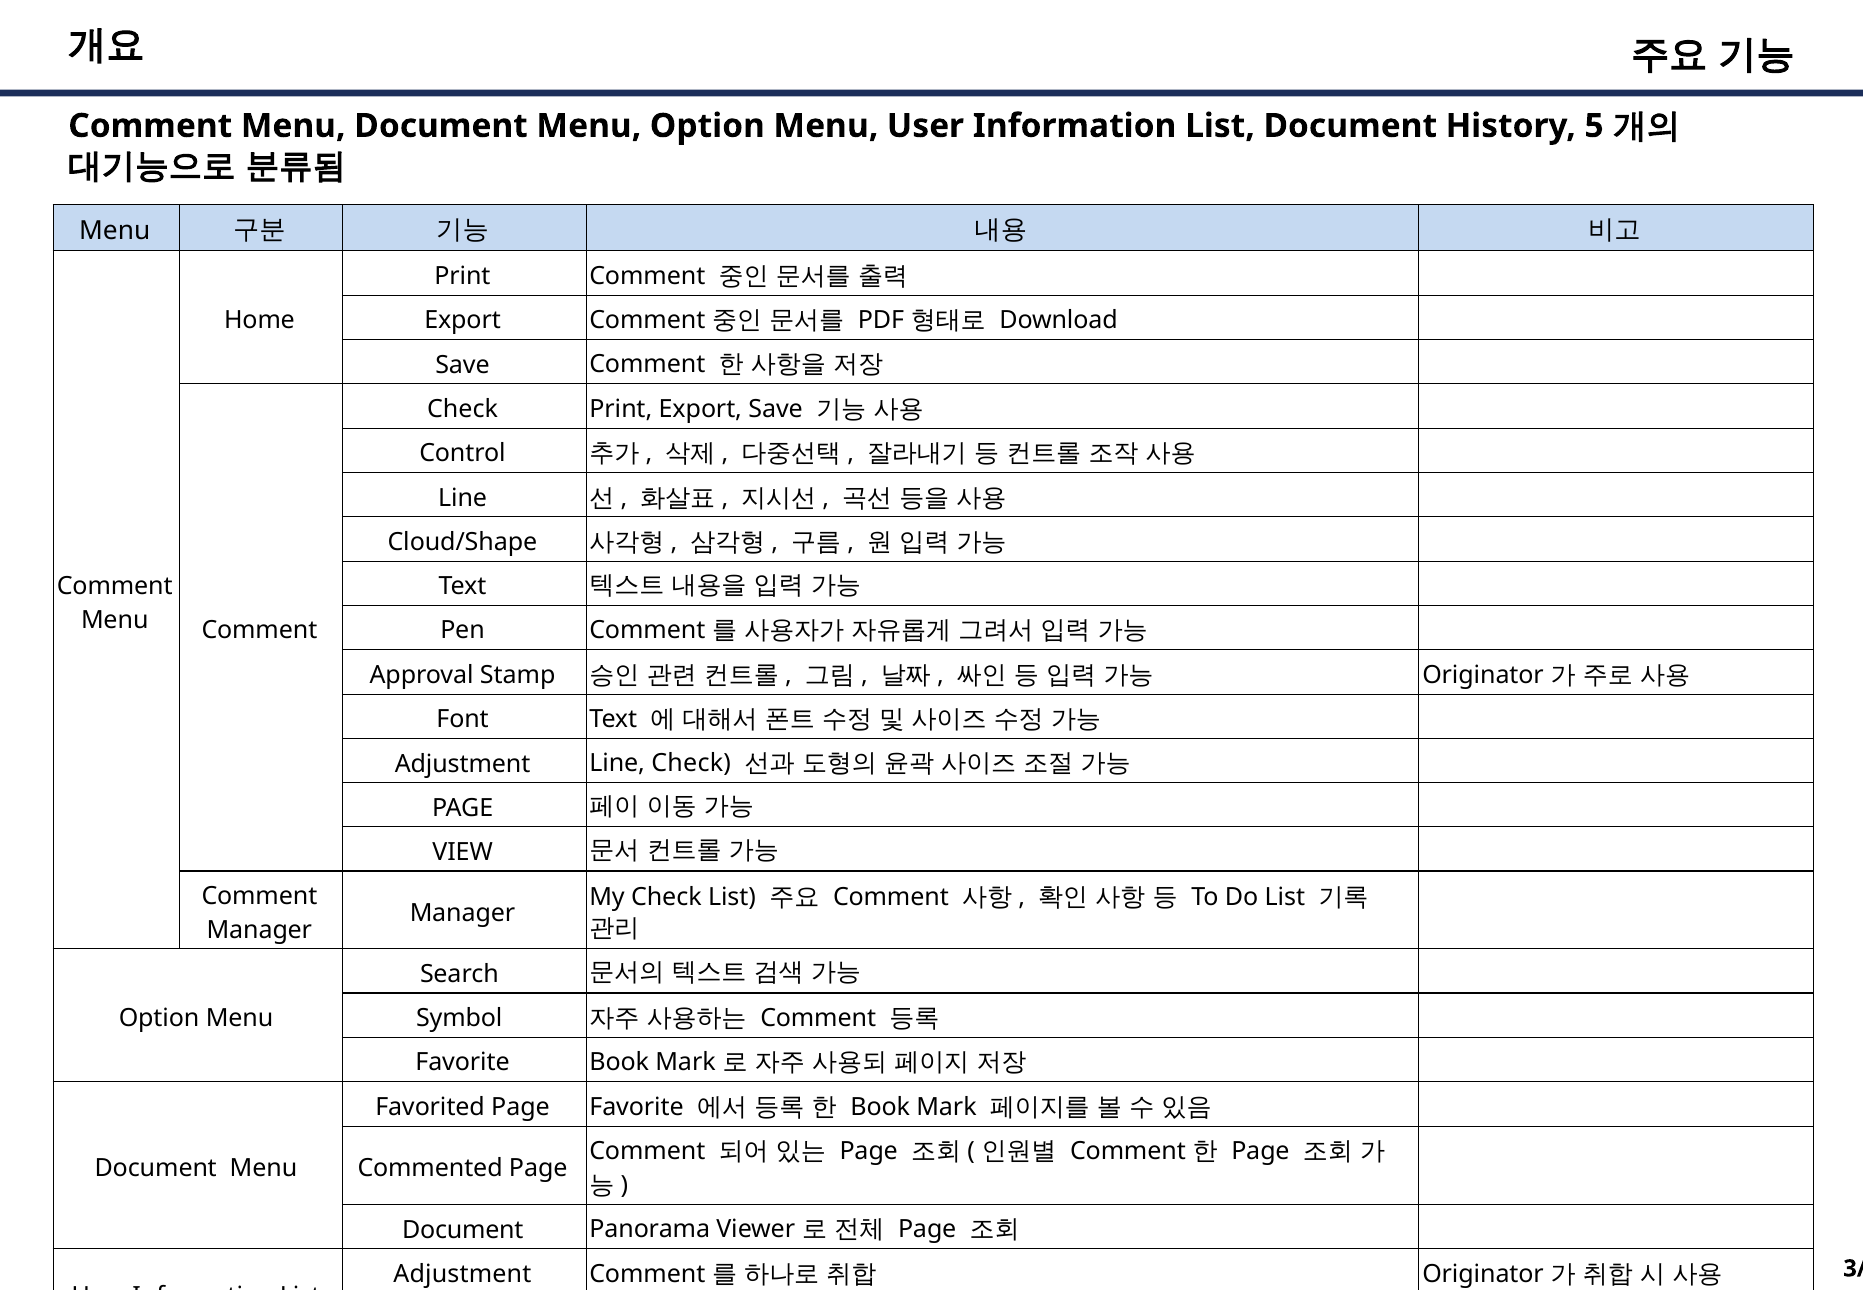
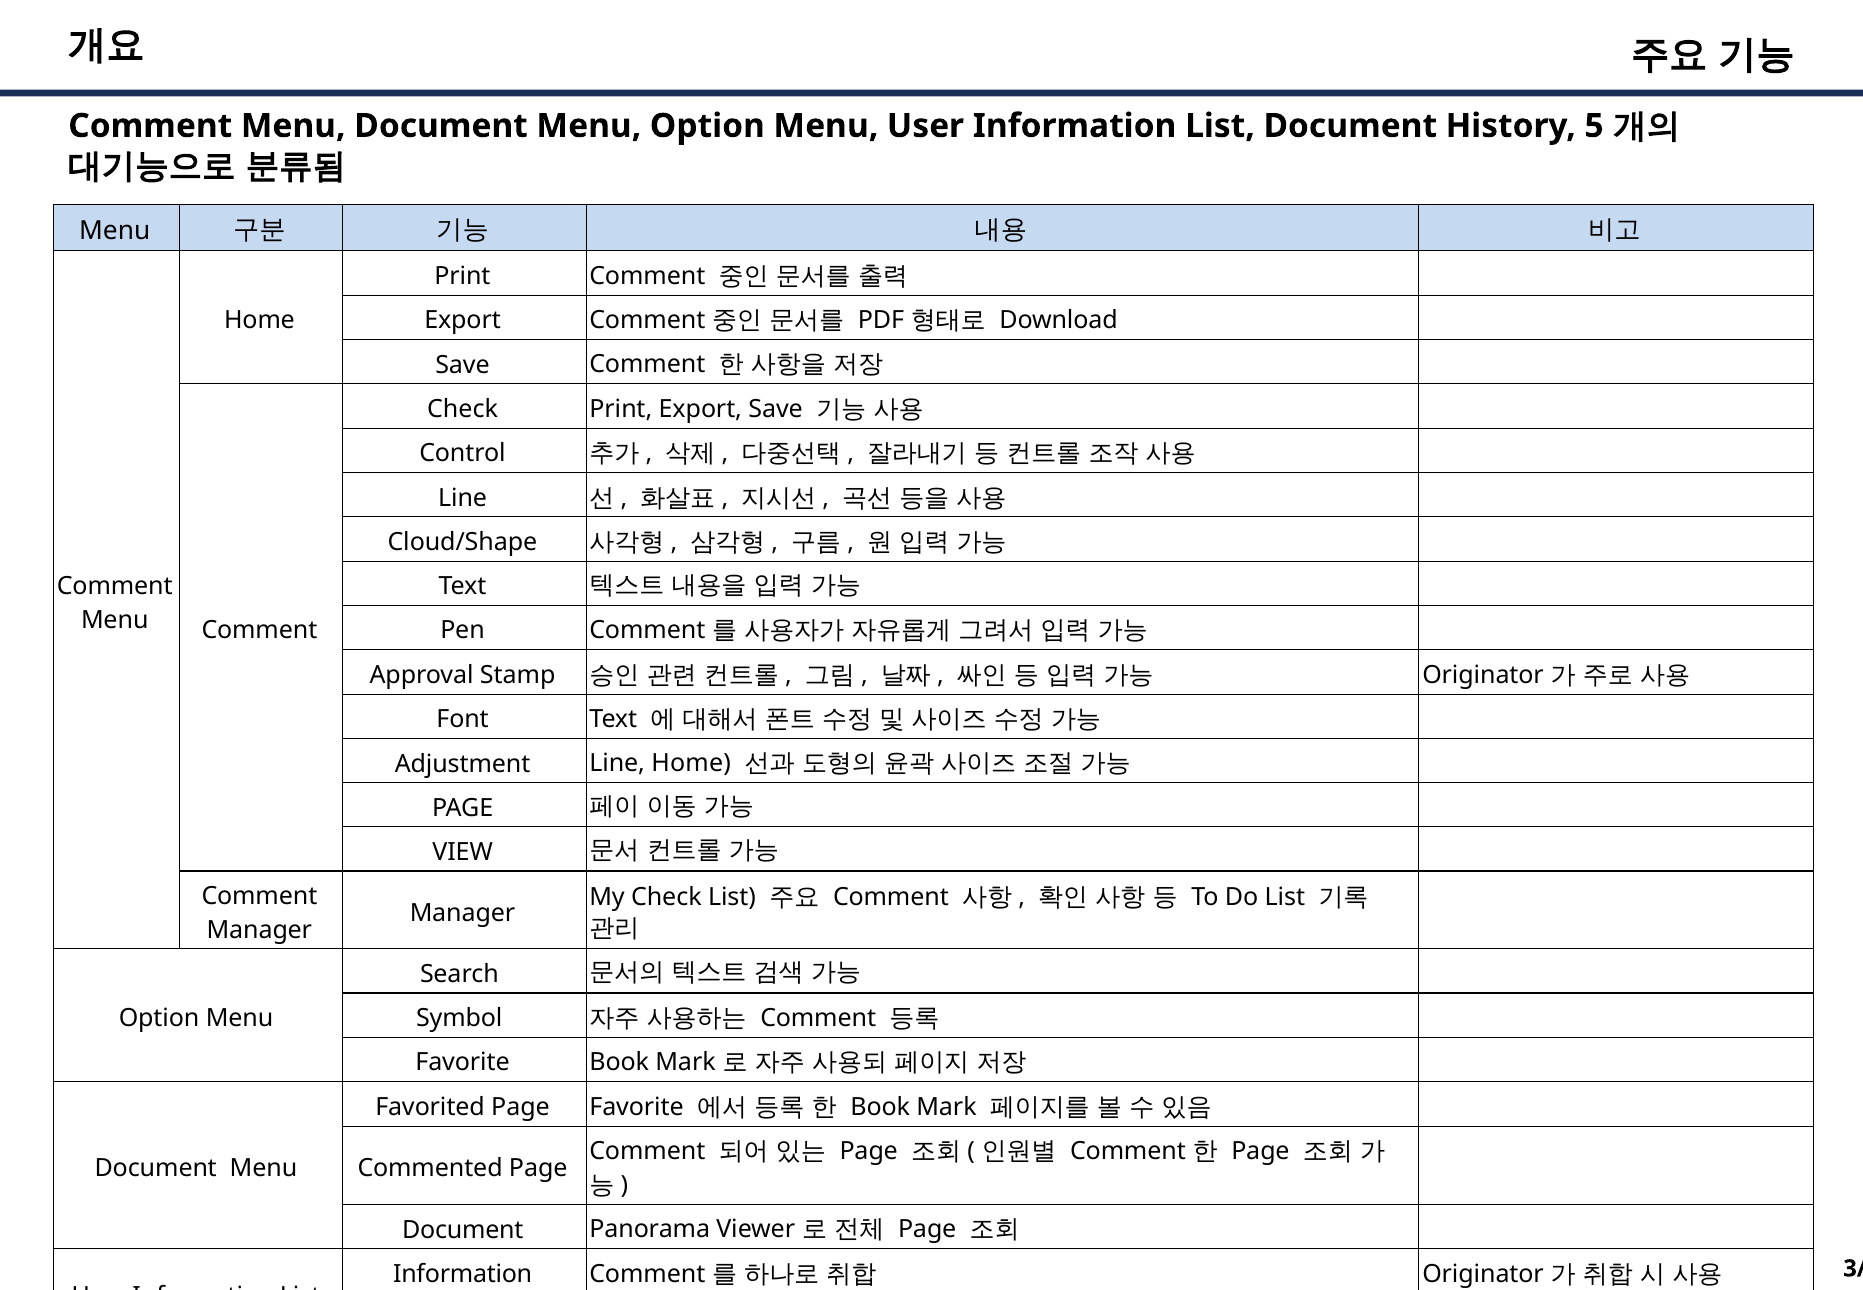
Line Check: Check -> Home (691, 763)
Adjustment: Adjustment -> Information (463, 1274)
